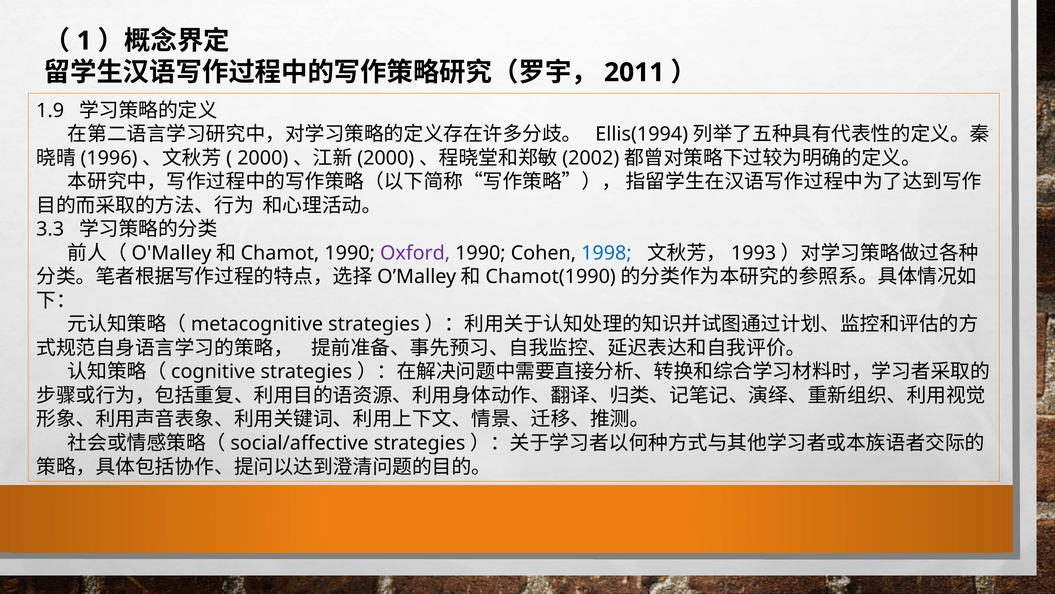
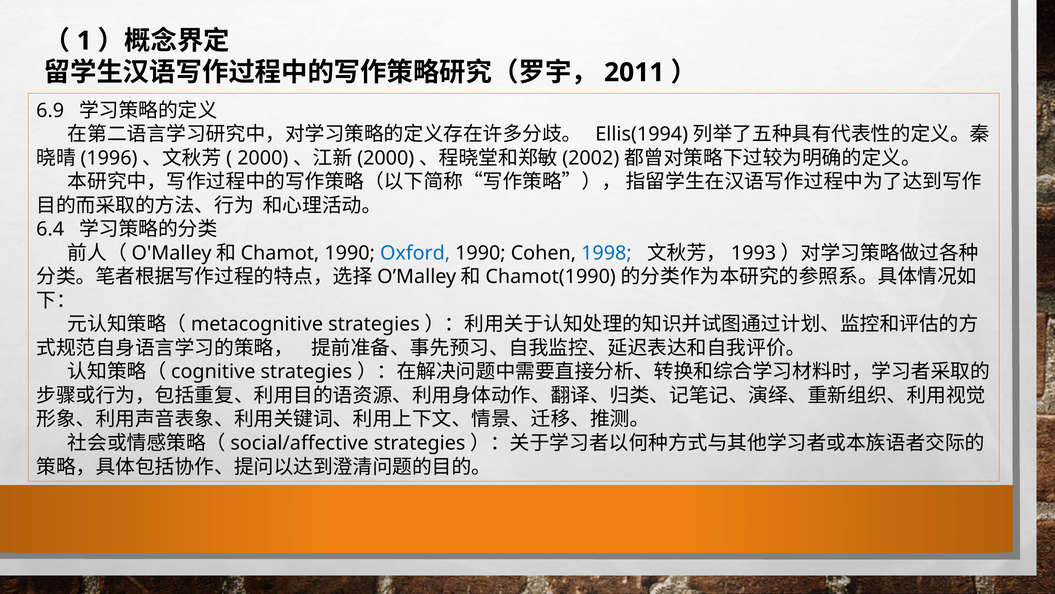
1.9: 1.9 -> 6.9 (50, 110)
3.3: 3.3 -> 6.4 (50, 229)
Oxford colour: purple -> blue (415, 253)
